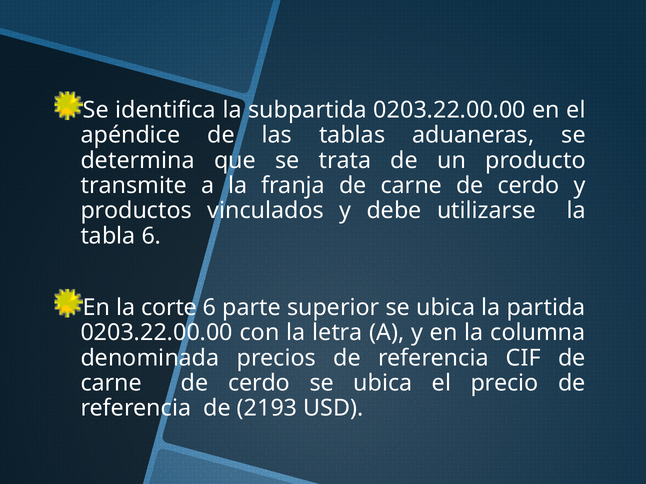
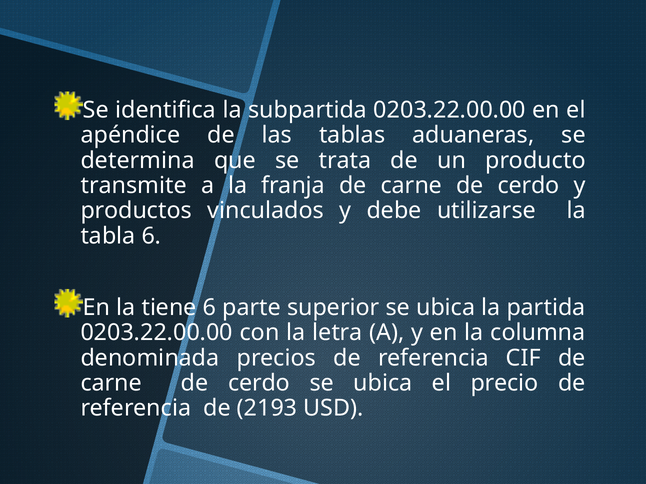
corte: corte -> tiene (169, 308)
